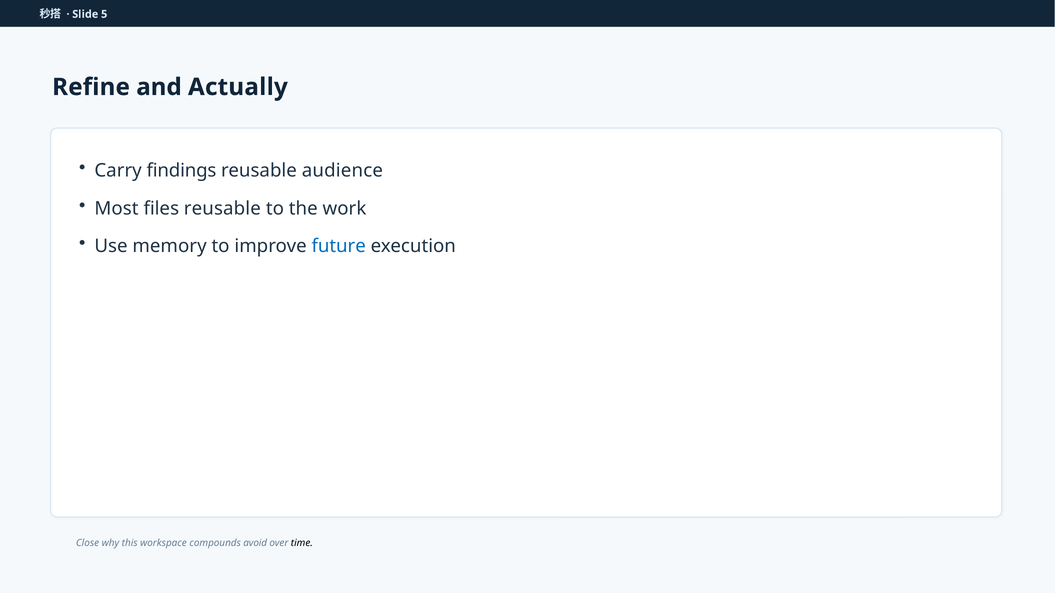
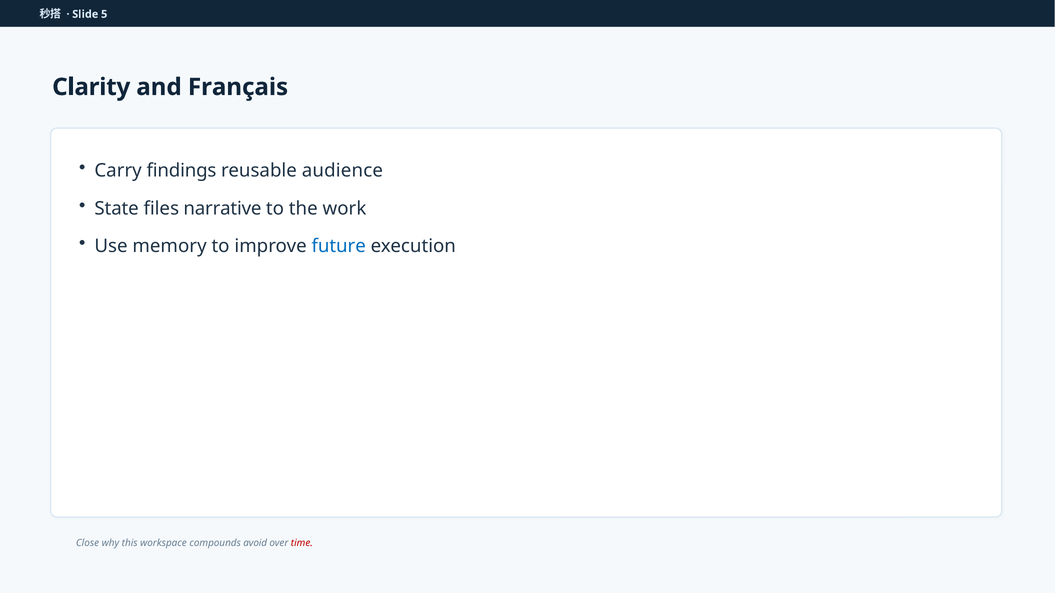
Refine: Refine -> Clarity (91, 87)
Actually: Actually -> Français (238, 87)
Most: Most -> State (117, 209)
files reusable: reusable -> narrative (222, 209)
time colour: black -> red (302, 543)
